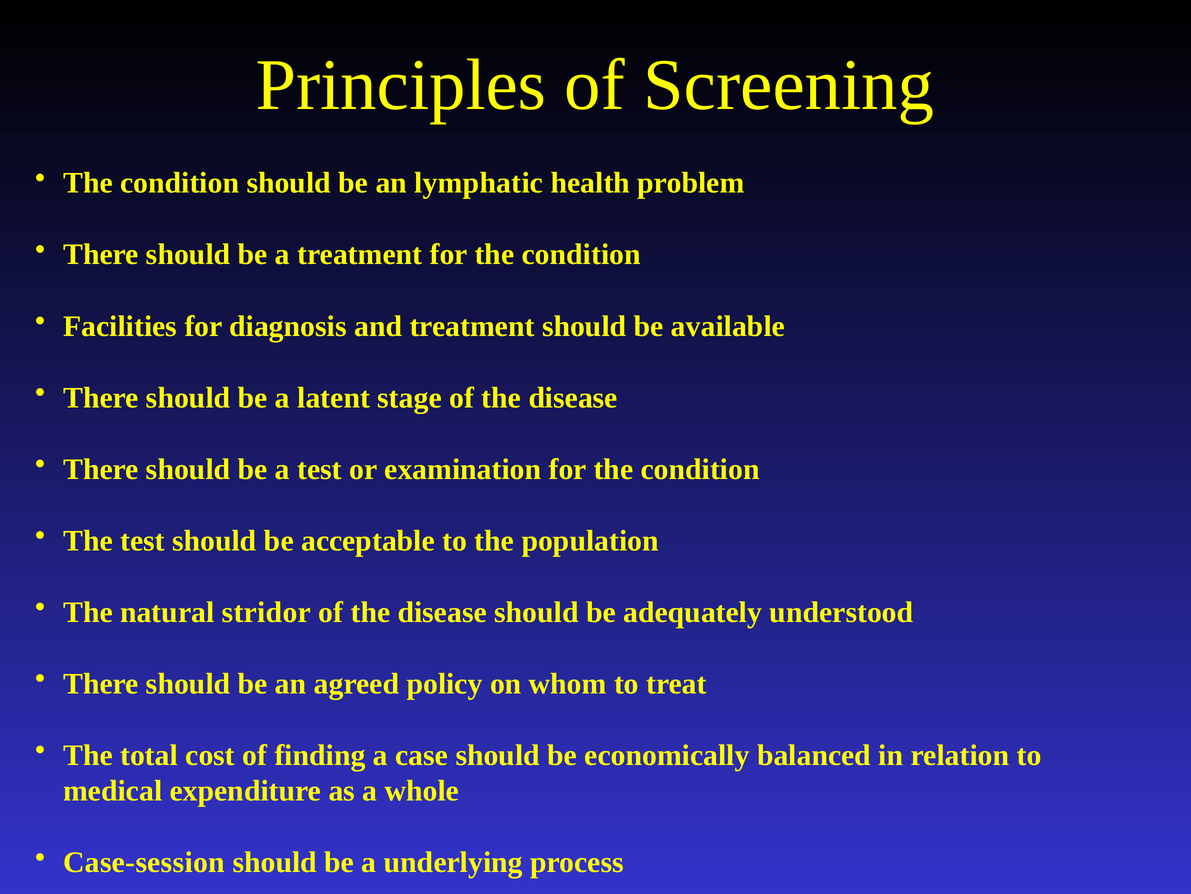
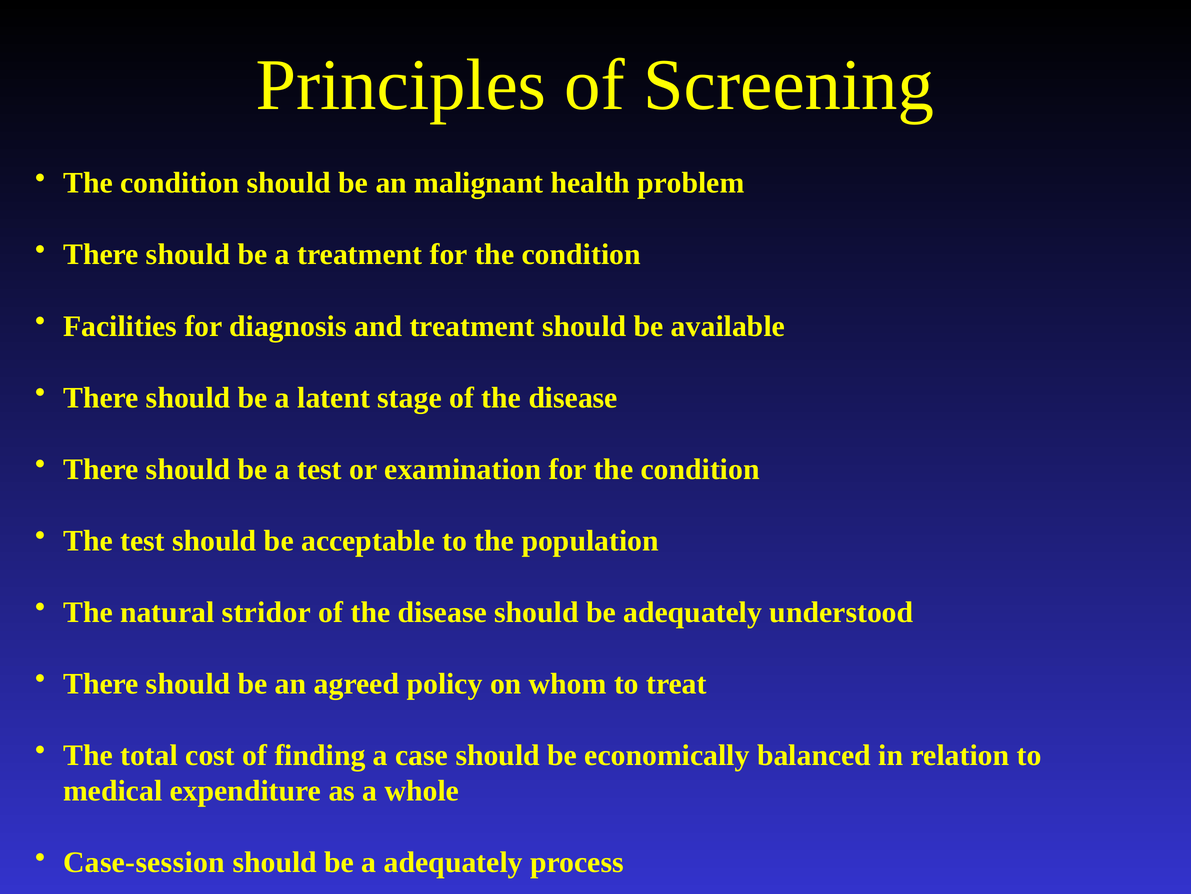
lymphatic: lymphatic -> malignant (479, 183)
a underlying: underlying -> adequately (453, 862)
